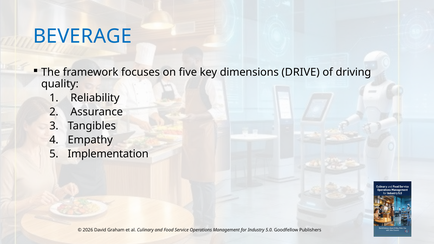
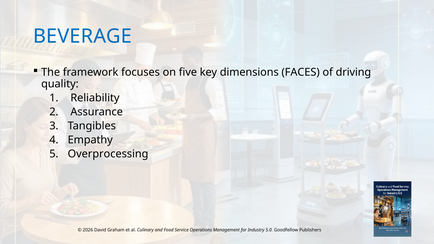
DRIVE: DRIVE -> FACES (301, 72)
Implementation: Implementation -> Overprocessing (108, 154)
